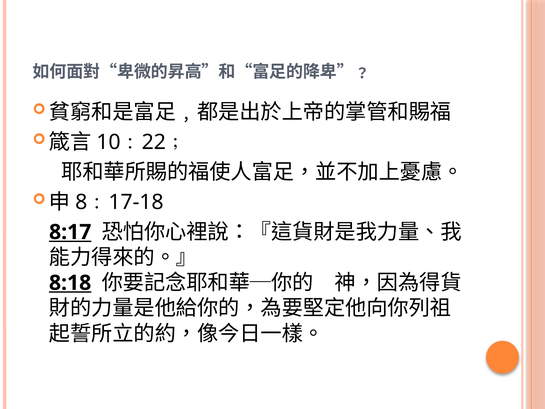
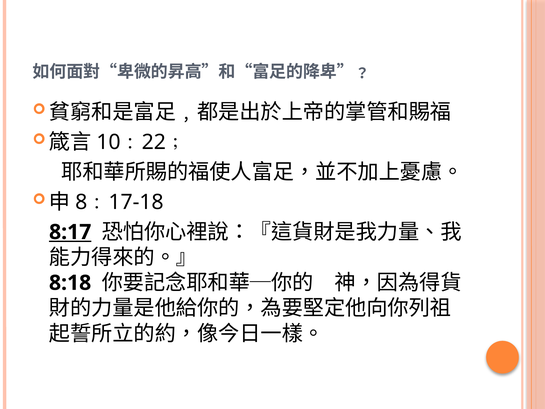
8:18 underline: present -> none (70, 283)
